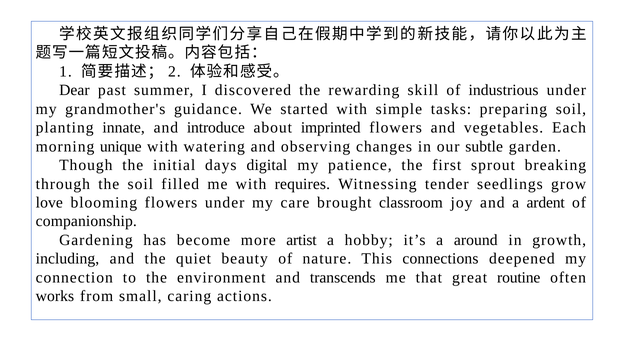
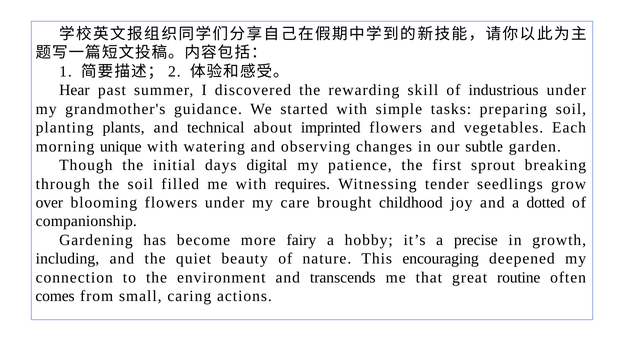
Dear: Dear -> Hear (74, 90)
innate: innate -> plants (124, 128)
introduce: introduce -> technical (216, 128)
love: love -> over (49, 203)
classroom: classroom -> childhood (411, 203)
ardent: ardent -> dotted (546, 203)
artist: artist -> fairy (301, 240)
around: around -> precise (476, 240)
connections: connections -> encouraging (441, 259)
works: works -> comes (55, 296)
